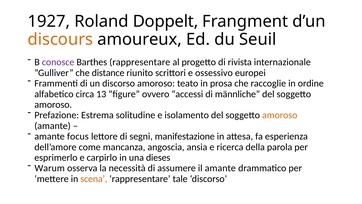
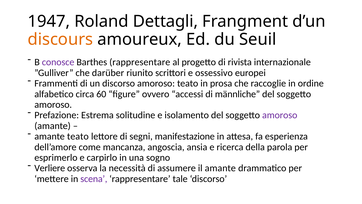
1927: 1927 -> 1947 (49, 21)
Doppelt: Doppelt -> Dettagli (165, 21)
distance: distance -> darüber (108, 73)
13: 13 -> 60 (101, 94)
amoroso colour: orange -> purple (280, 115)
amante focus: focus -> teato (78, 136)
dieses: dieses -> sogno (158, 157)
Warum: Warum -> Verliere (50, 168)
scena colour: orange -> purple (94, 179)
